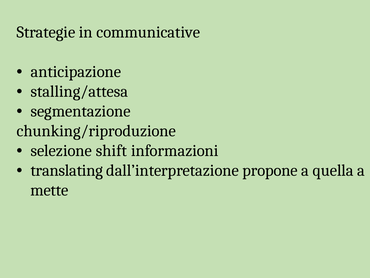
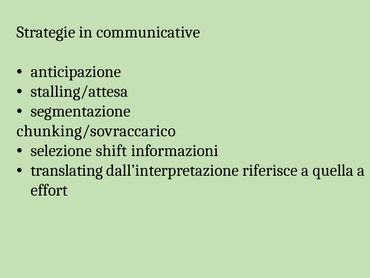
chunking/riproduzione: chunking/riproduzione -> chunking/sovraccarico (96, 131)
propone: propone -> riferisce (270, 170)
mette: mette -> effort (49, 190)
